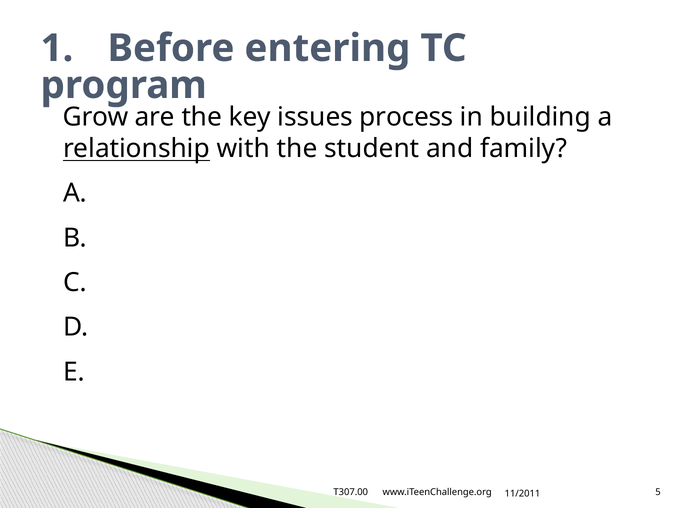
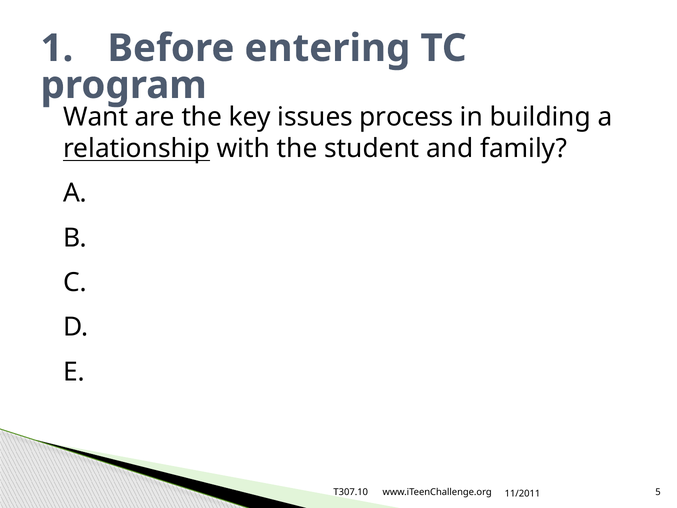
Grow: Grow -> Want (96, 117)
T307.00: T307.00 -> T307.10 (351, 492)
